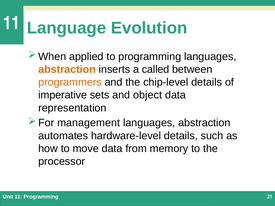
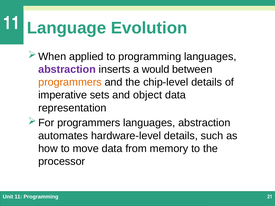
abstraction colour: orange -> purple (67, 70)
called: called -> would (156, 70)
management: management -> programmers (89, 123)
